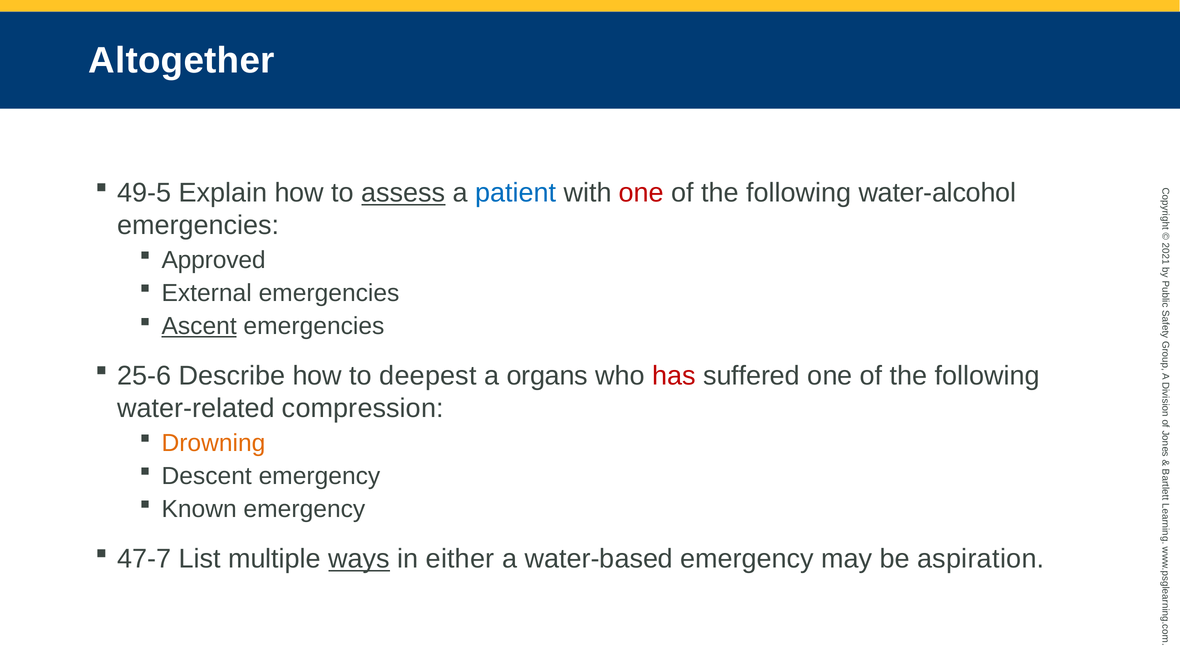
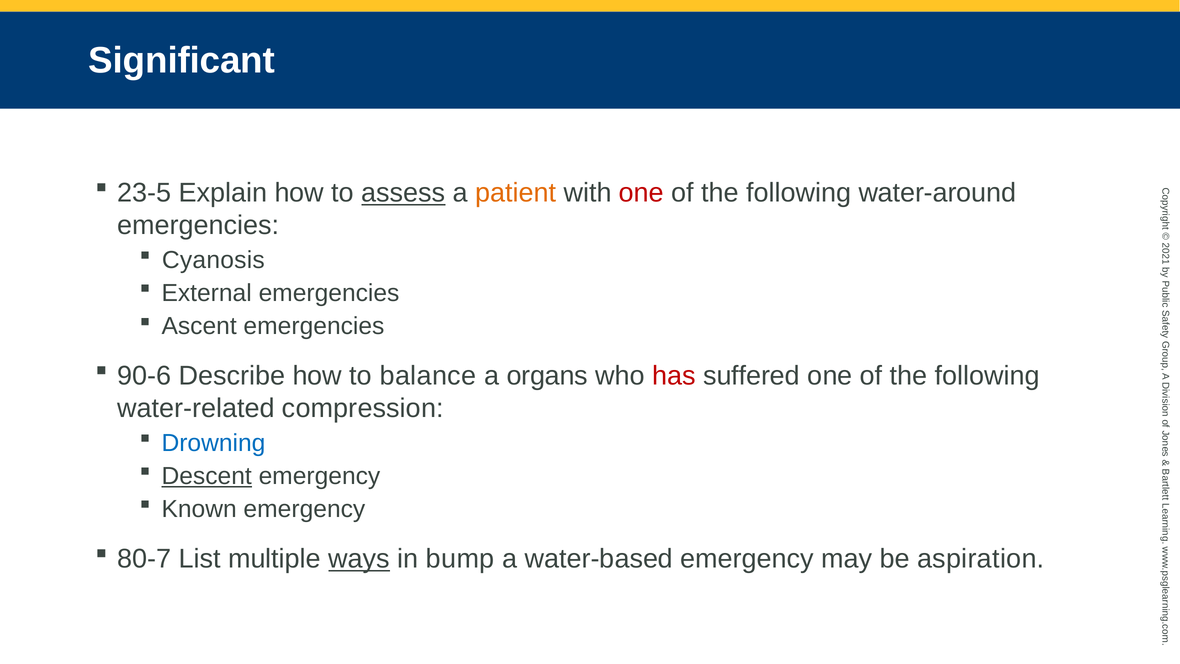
Altogether: Altogether -> Significant (182, 61)
49-5: 49-5 -> 23-5 (144, 193)
patient colour: blue -> orange (516, 193)
water-alcohol: water-alcohol -> water-around (937, 193)
Approved: Approved -> Cyanosis (213, 260)
Ascent underline: present -> none (199, 326)
25-6: 25-6 -> 90-6 (144, 376)
deepest: deepest -> balance (428, 376)
Drowning colour: orange -> blue (213, 443)
Descent underline: none -> present (207, 476)
47-7: 47-7 -> 80-7 (144, 559)
either: either -> bump (460, 559)
